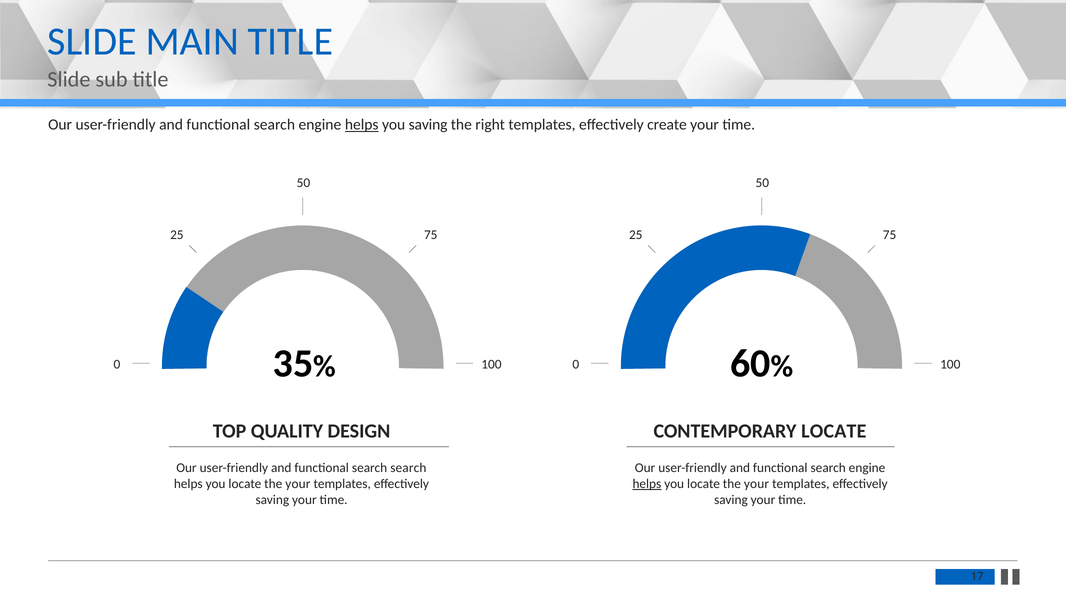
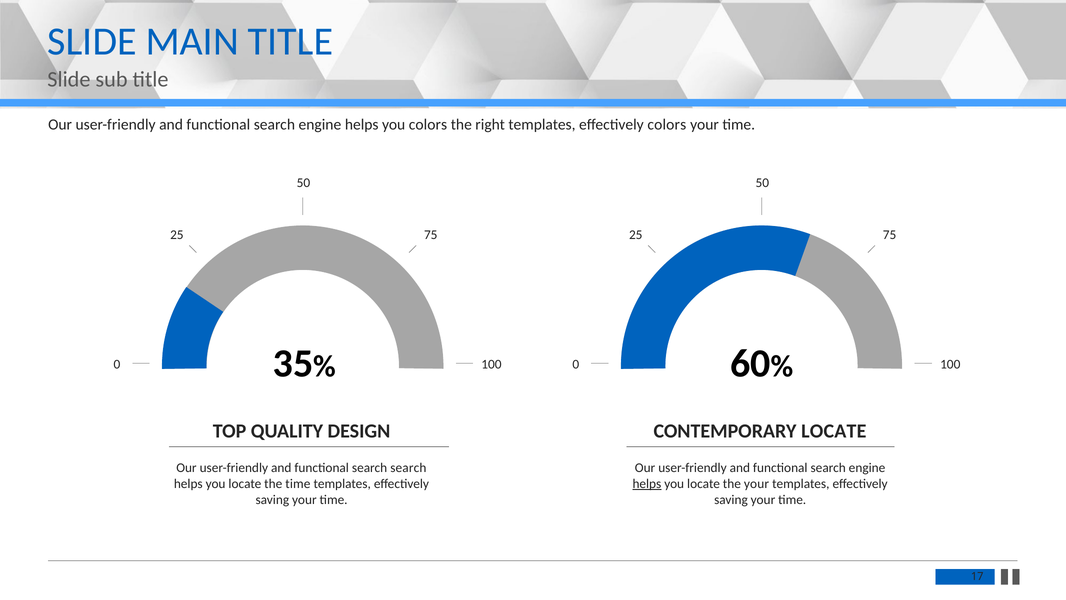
helps underline: present -> none (362, 125)
you saving: saving -> colors (428, 125)
effectively create: create -> colors (667, 125)
your: your -> time (298, 483)
